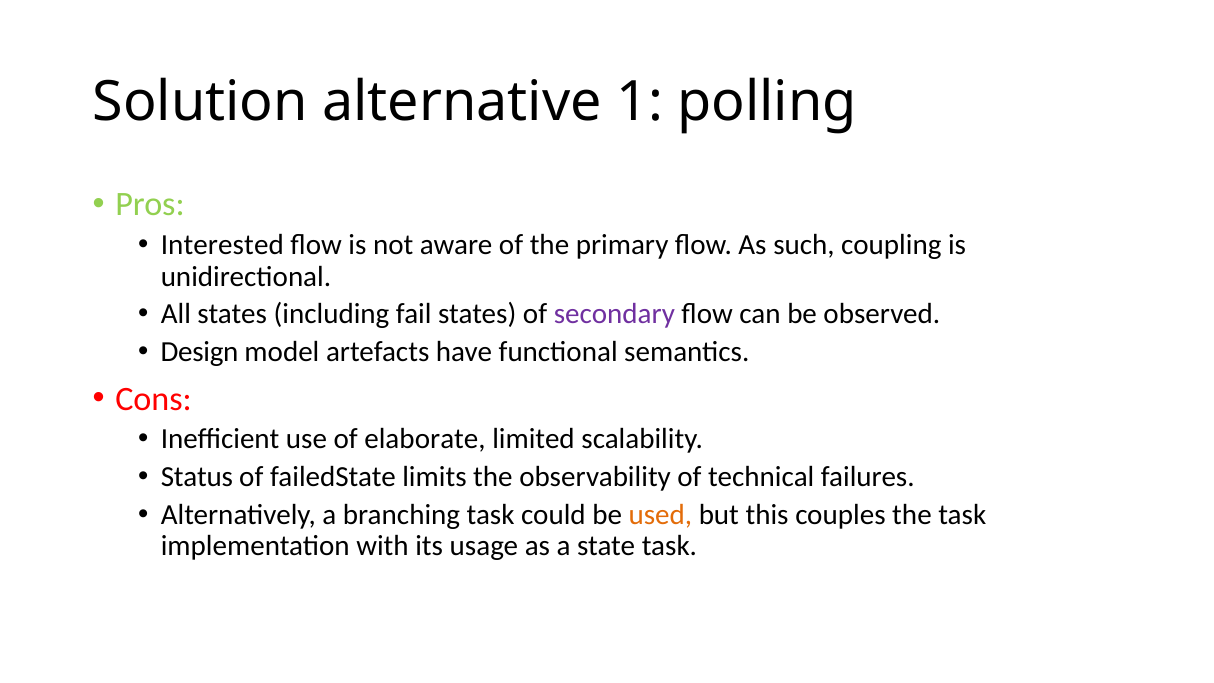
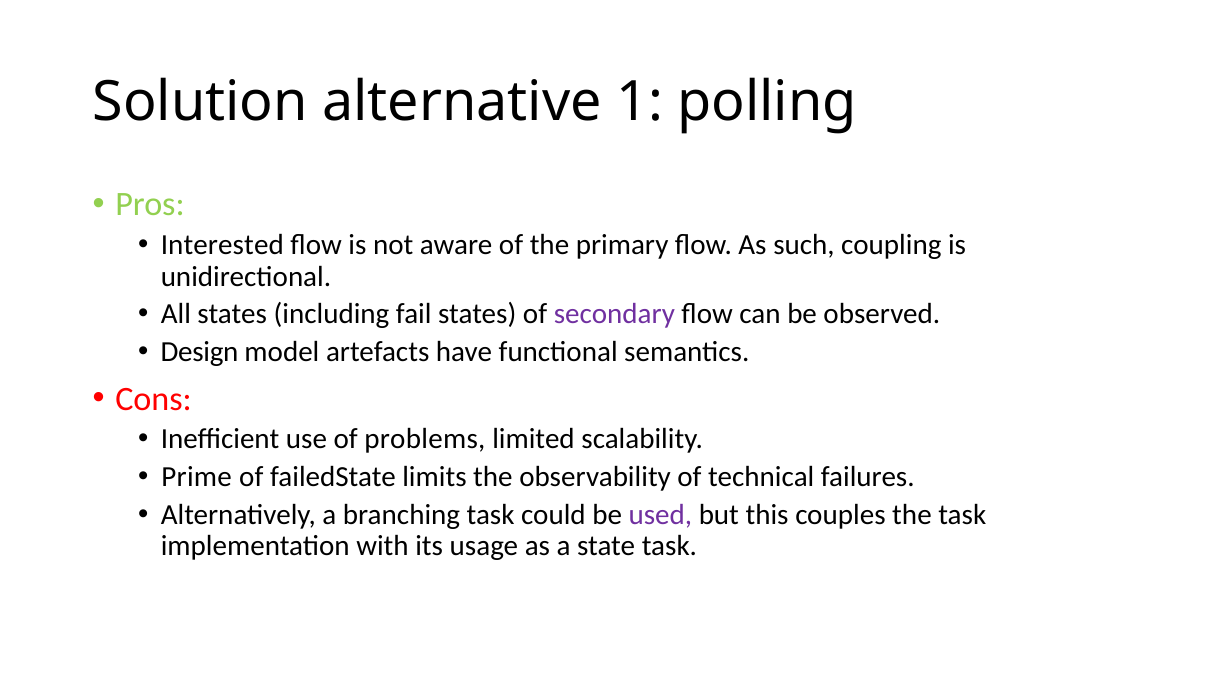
elaborate: elaborate -> problems (425, 439)
Status: Status -> Prime (197, 477)
used colour: orange -> purple (660, 515)
